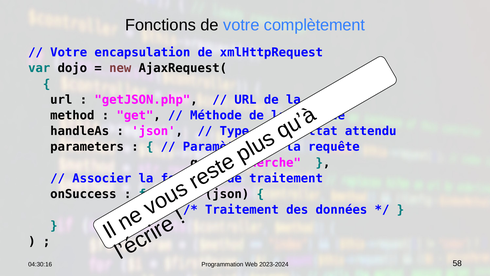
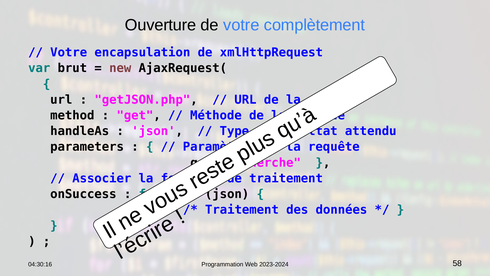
Fonctions: Fonctions -> Ouverture (161, 25)
dojo: dojo -> brut (72, 68)
